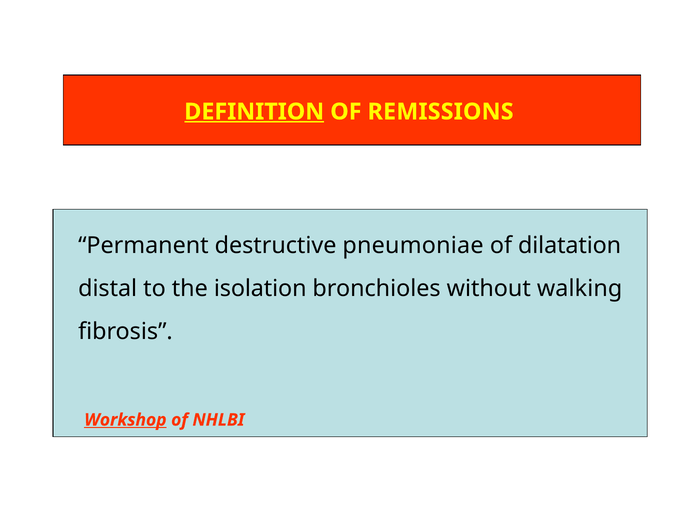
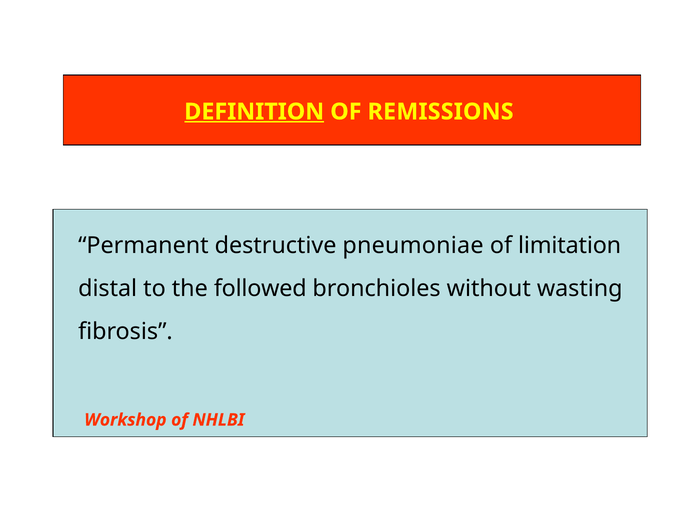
dilatation: dilatation -> limitation (570, 245)
isolation: isolation -> followed (260, 289)
walking: walking -> wasting (580, 289)
Workshop underline: present -> none (125, 420)
